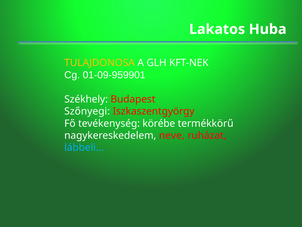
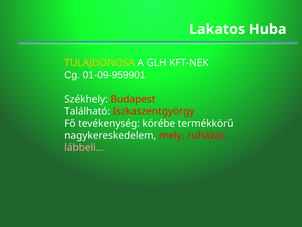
Szőnyegi: Szőnyegi -> Található (87, 111)
neve: neve -> mely (172, 135)
lábbeli… colour: light blue -> pink (84, 147)
